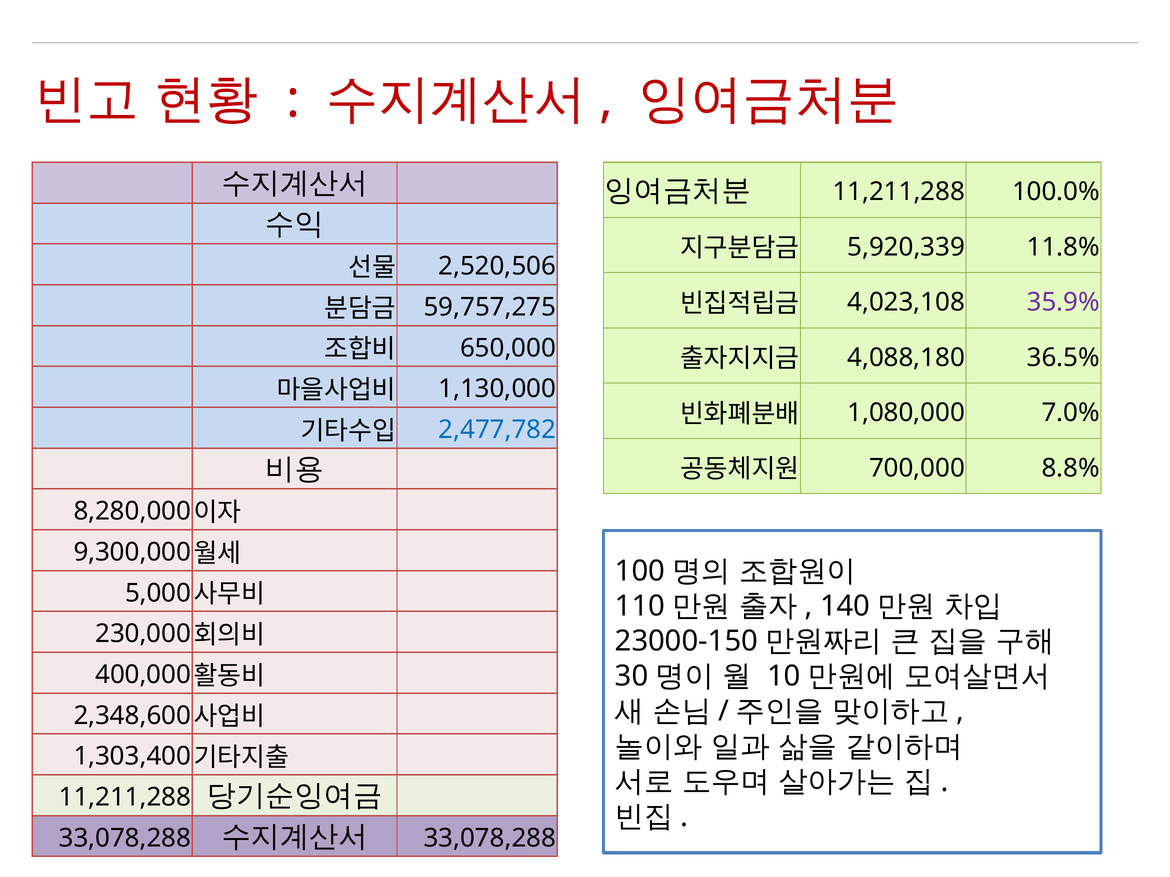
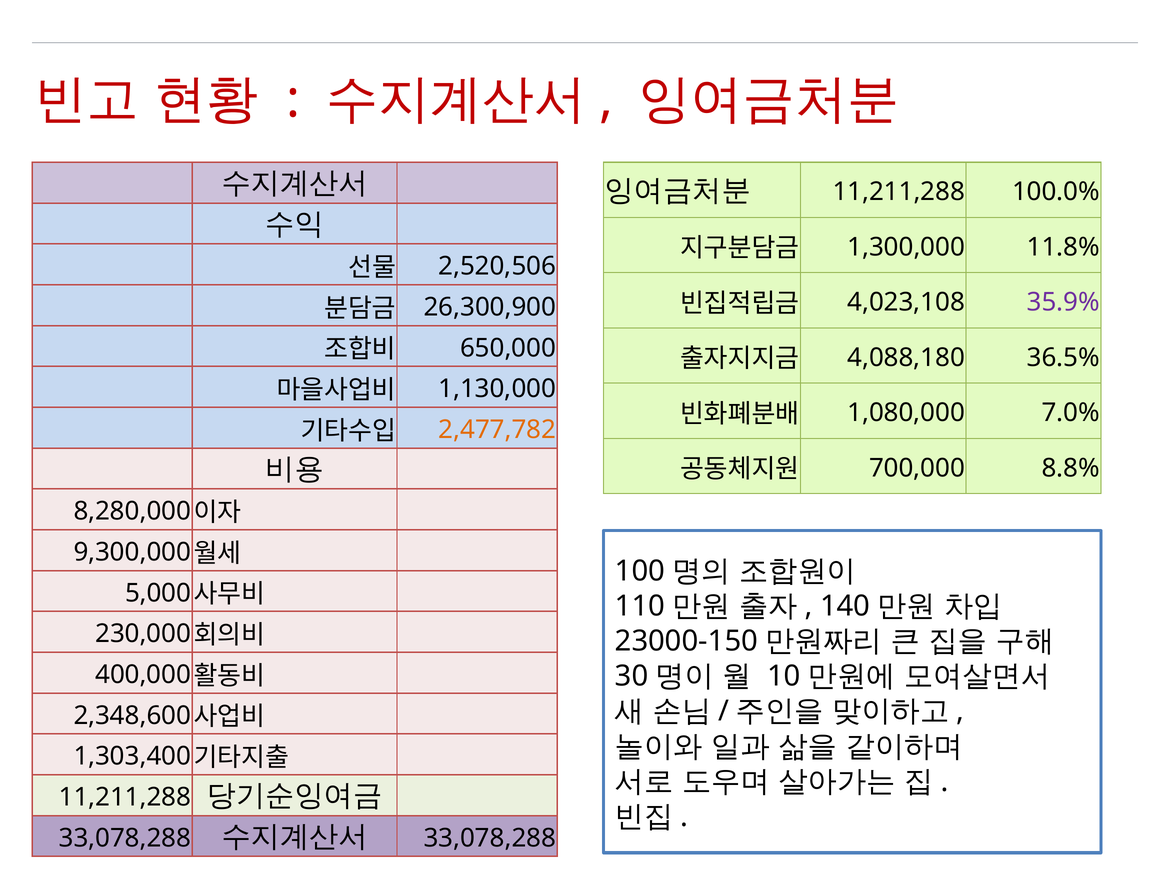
5,920,339: 5,920,339 -> 1,300,000 (906, 247)
59,757,275: 59,757,275 -> 26,300,900 (490, 307)
2,477,782 colour: blue -> orange (497, 430)
